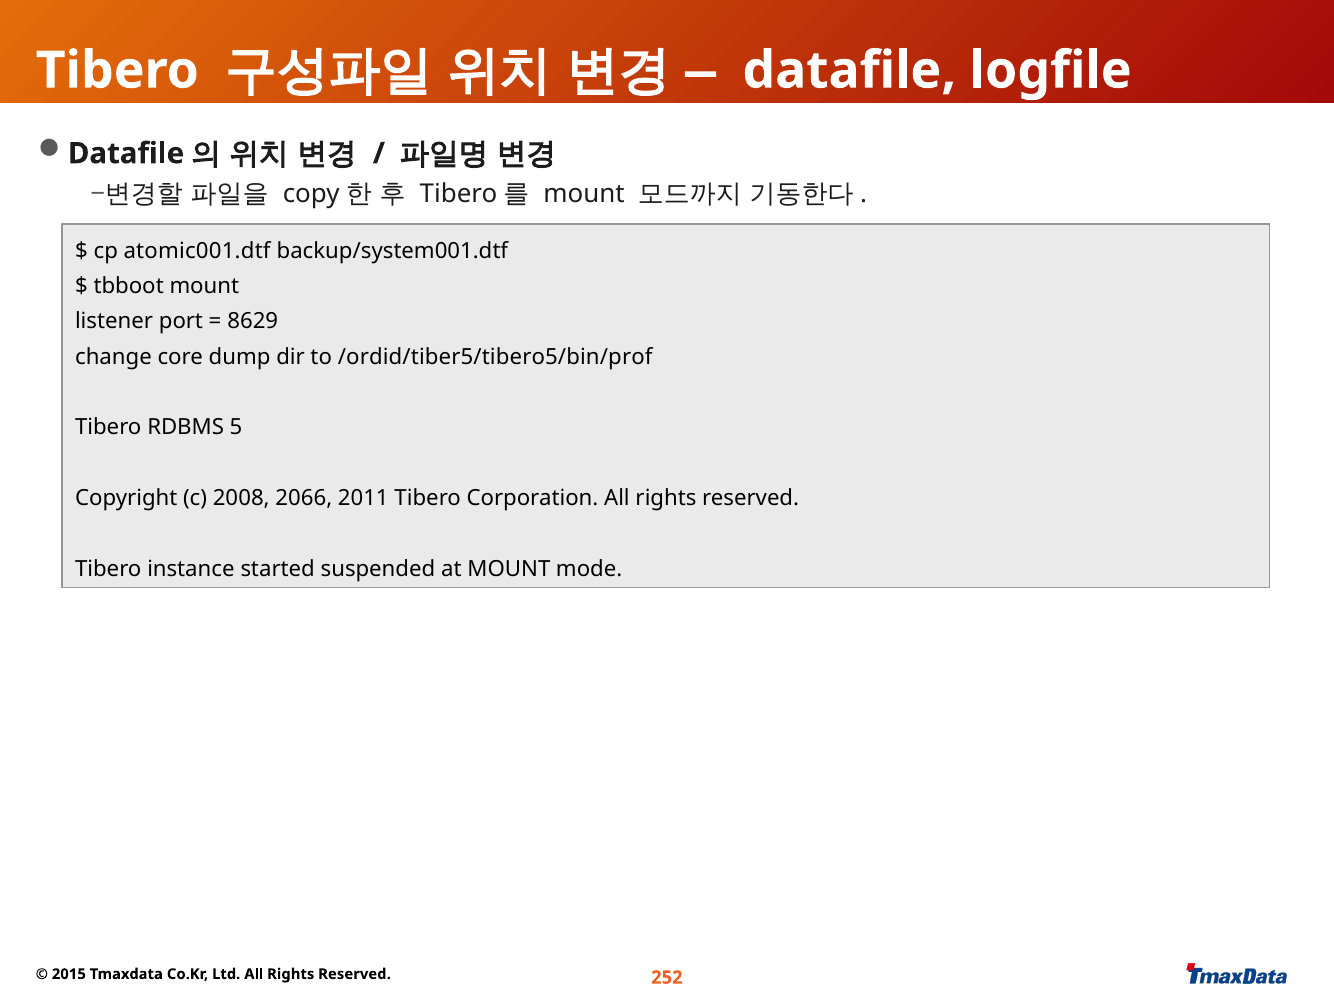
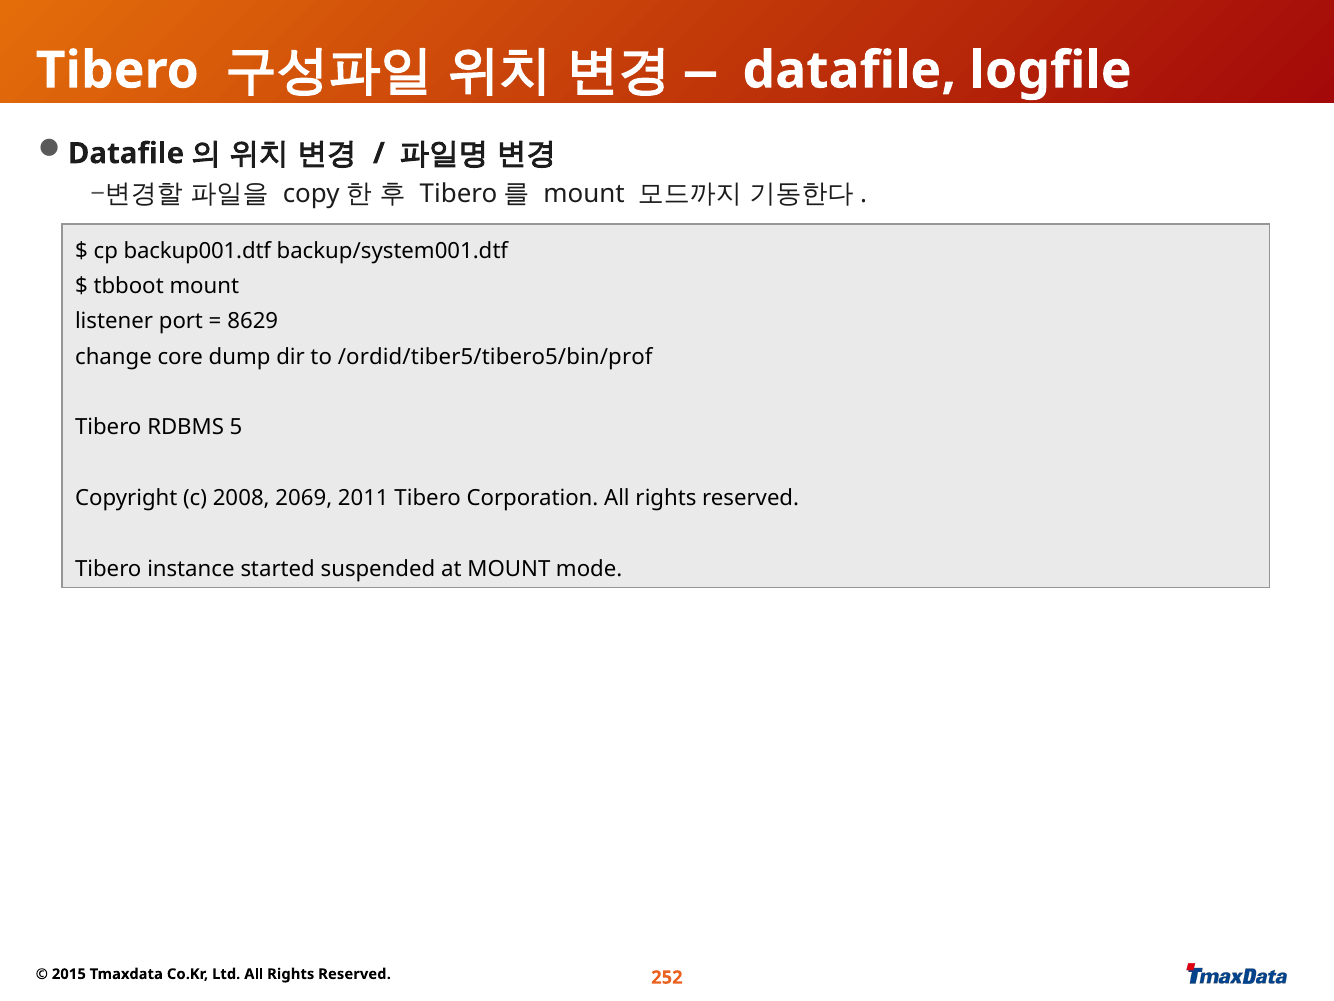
atomic001.dtf: atomic001.dtf -> backup001.dtf (197, 251)
2066: 2066 -> 2069 (304, 498)
